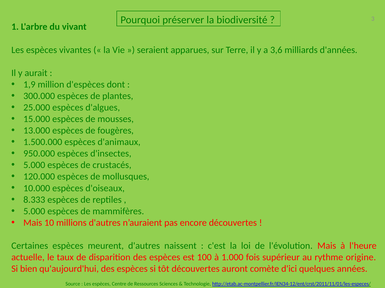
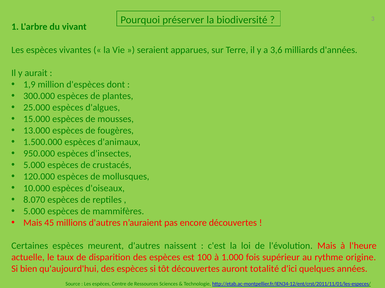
8.333: 8.333 -> 8.070 (34, 200)
10: 10 -> 45 (49, 223)
comète: comète -> totalité (264, 269)
